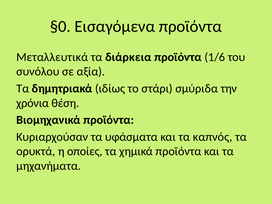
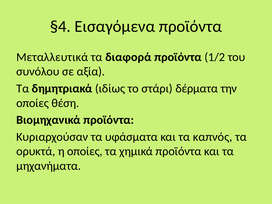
§0: §0 -> §4 (60, 26)
διάρκεια: διάρκεια -> διαφορά (128, 57)
1/6: 1/6 -> 1/2 (215, 57)
σμύριδα: σμύριδα -> δέρματα (197, 89)
χρόνια: χρόνια -> οποίες (33, 103)
